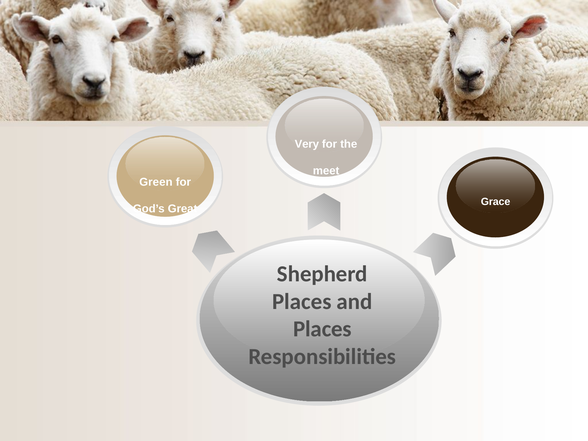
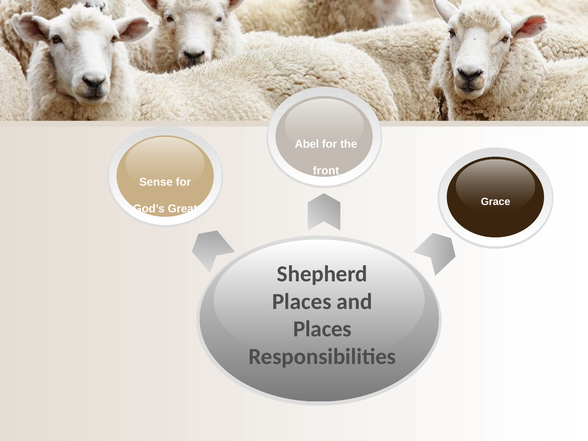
Very: Very -> Abel (307, 144)
meet: meet -> front (326, 171)
Green: Green -> Sense (156, 182)
